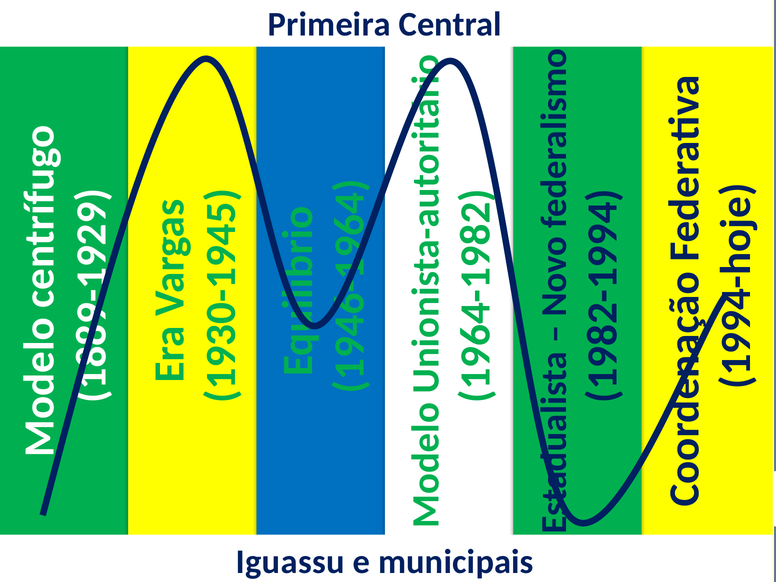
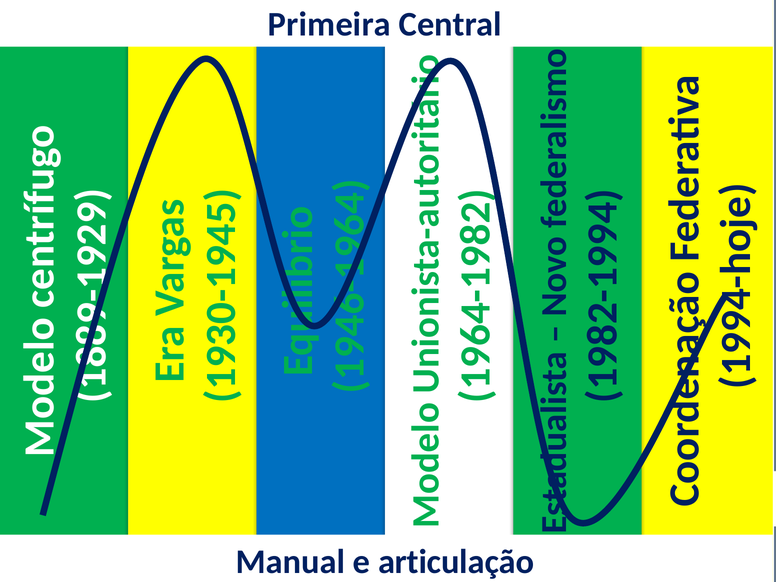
Iguassu: Iguassu -> Manual (290, 562)
e municipais: municipais -> articulação (456, 562)
